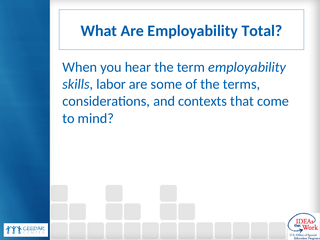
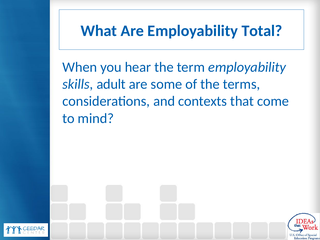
labor: labor -> adult (111, 84)
